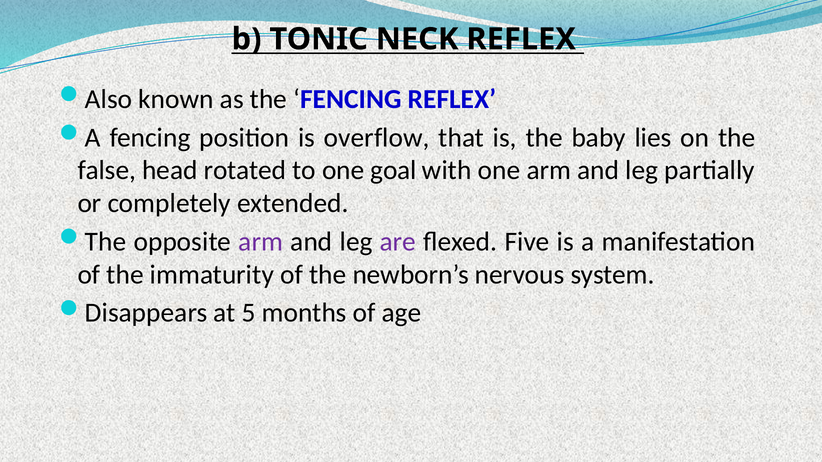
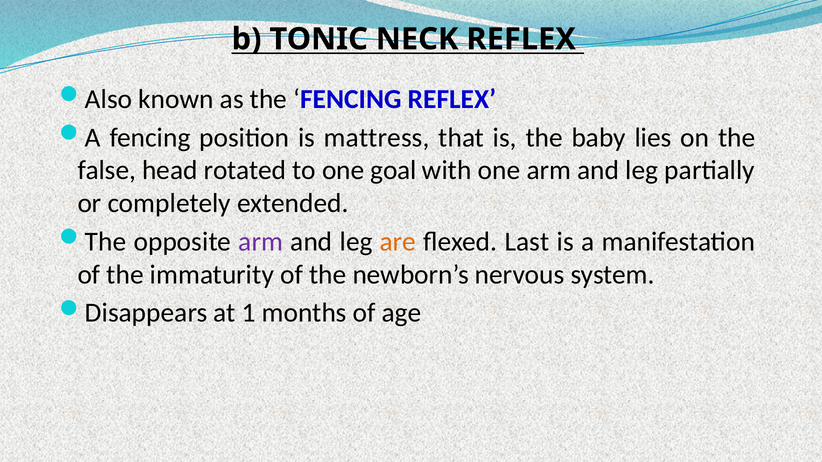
overflow: overflow -> mattress (377, 138)
are colour: purple -> orange (398, 242)
Five: Five -> Last (527, 242)
5: 5 -> 1 (249, 313)
